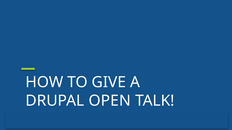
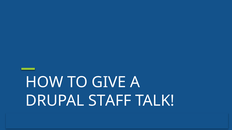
OPEN: OPEN -> STAFF (110, 101)
